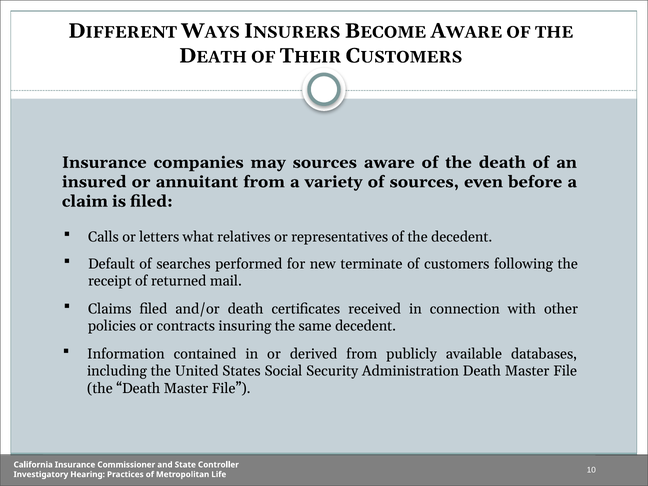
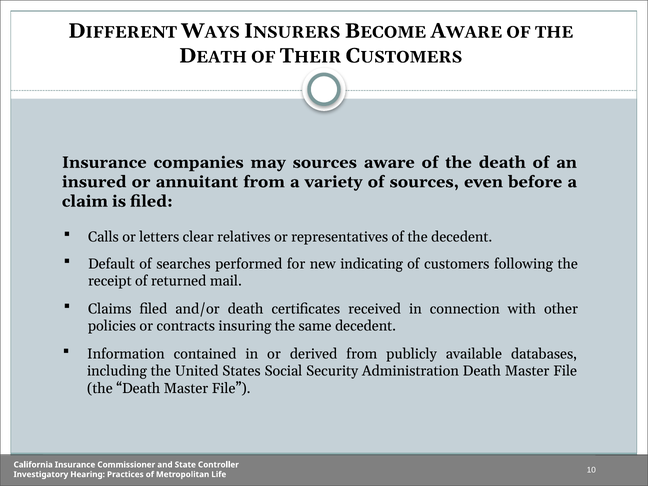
what: what -> clear (198, 237)
terminate: terminate -> indicating (372, 264)
